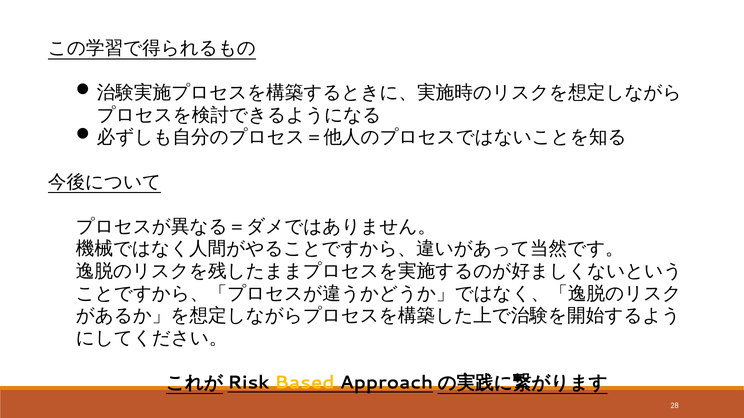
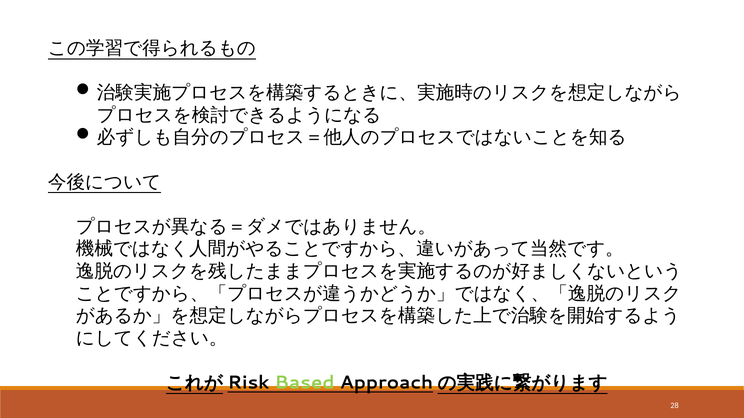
Based colour: yellow -> light green (305, 383)
